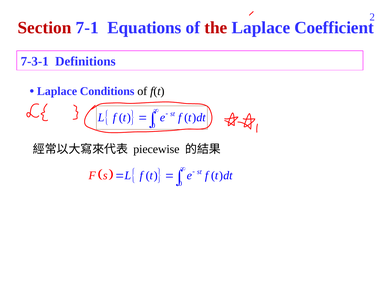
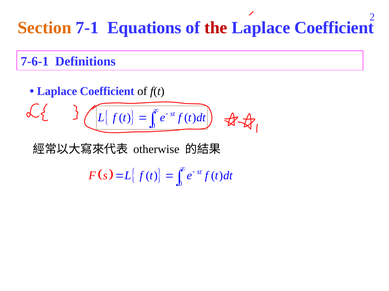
Section colour: red -> orange (44, 28)
7-3-1: 7-3-1 -> 7-6-1 (35, 62)
Conditions: Conditions -> Coefficient (107, 91)
piecewise: piecewise -> otherwise (156, 150)
